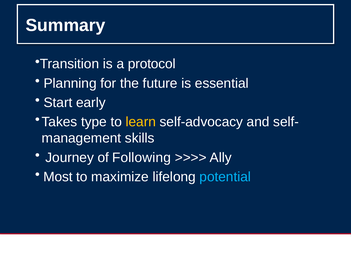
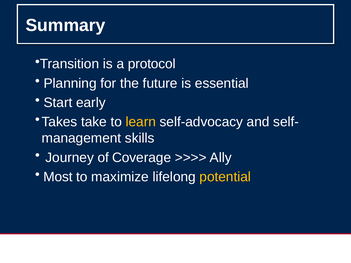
type: type -> take (94, 122)
Following: Following -> Coverage (142, 158)
potential colour: light blue -> yellow (225, 177)
